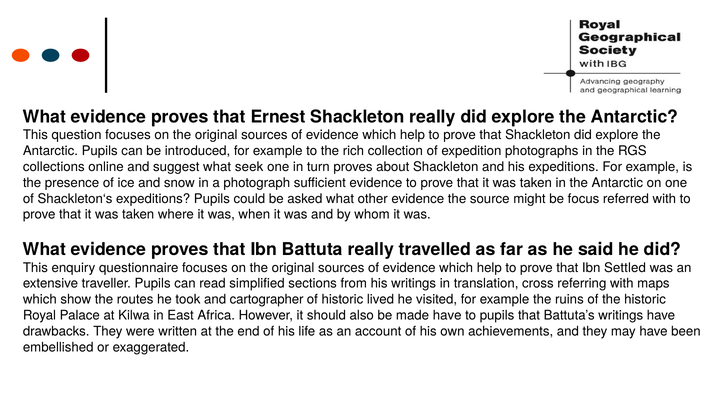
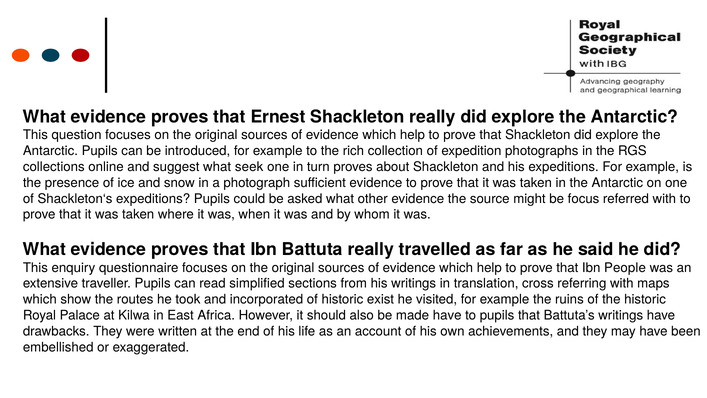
Settled: Settled -> People (625, 267)
cartographer: cartographer -> incorporated (267, 299)
lived: lived -> exist (381, 299)
